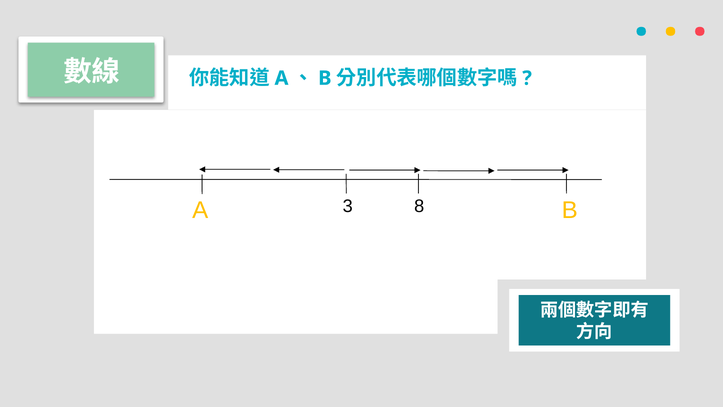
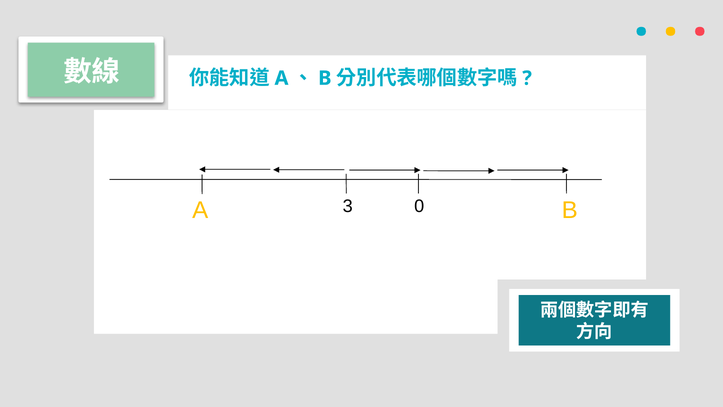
8: 8 -> 0 (419, 206)
